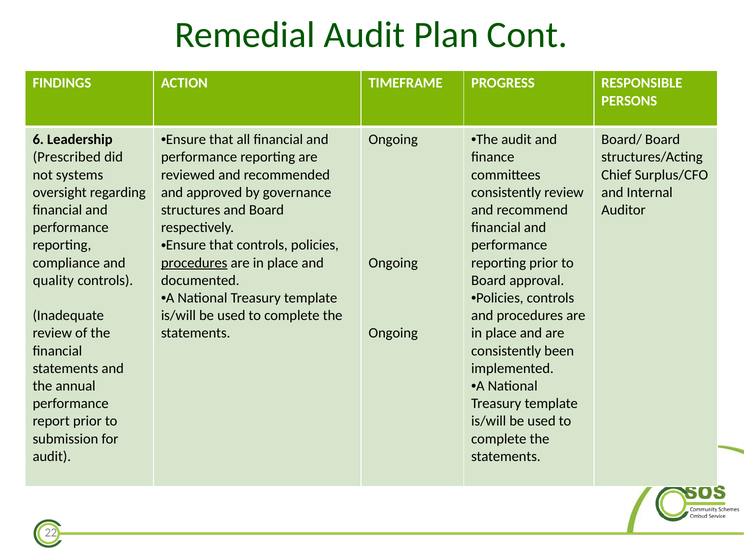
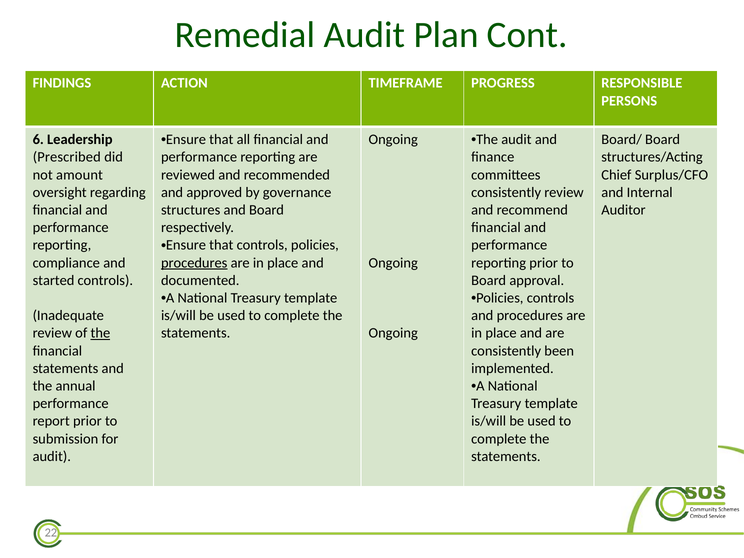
systems: systems -> amount (80, 175)
quality: quality -> started (53, 280)
the underline: none -> present (100, 333)
